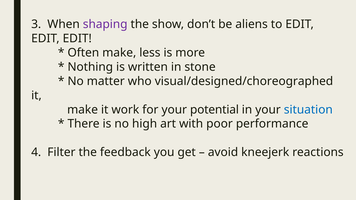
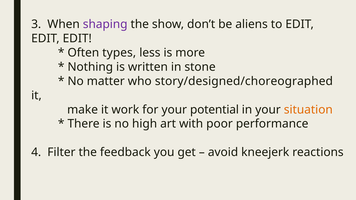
Often make: make -> types (119, 53)
visual/designed/choreographed: visual/designed/choreographed -> story/designed/choreographed (244, 81)
situation colour: blue -> orange (308, 110)
